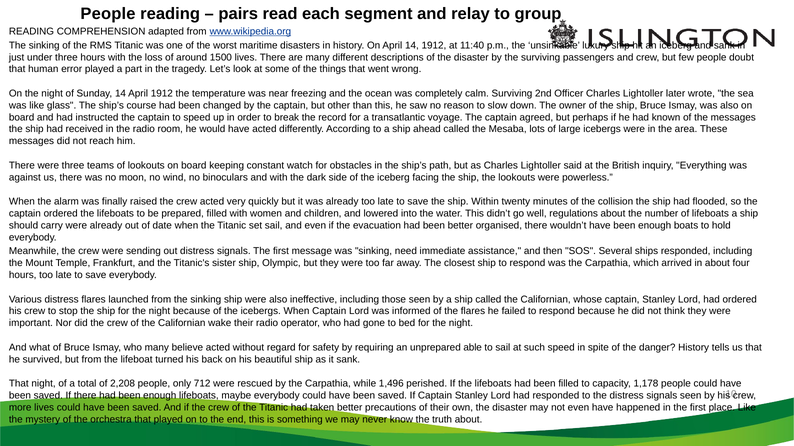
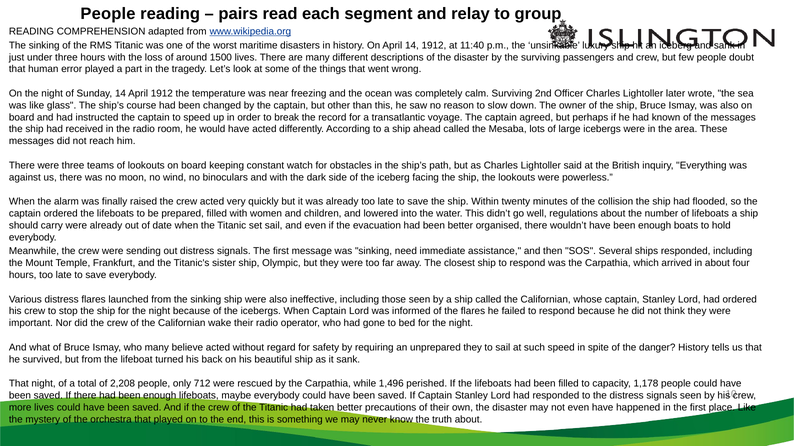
unprepared able: able -> they (473, 348)
